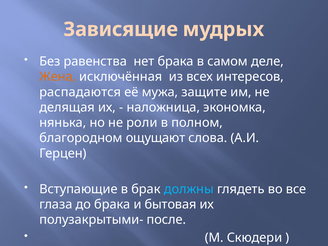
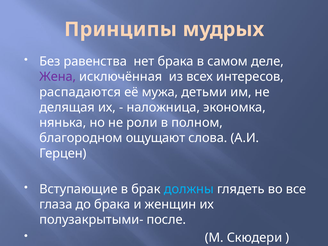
Зависящие: Зависящие -> Принципы (121, 29)
Жена colour: orange -> purple (58, 77)
защите: защите -> детьми (204, 92)
бытовая: бытовая -> женщин (170, 204)
